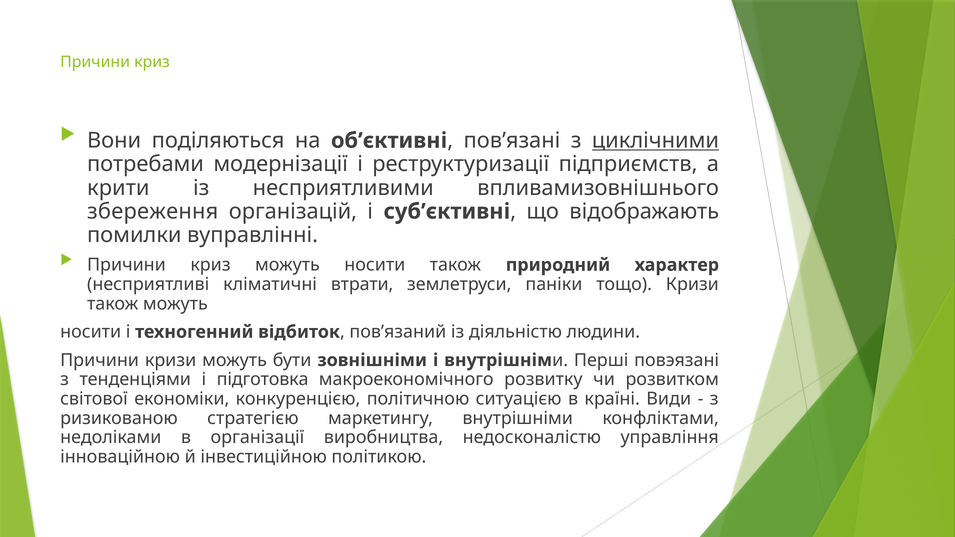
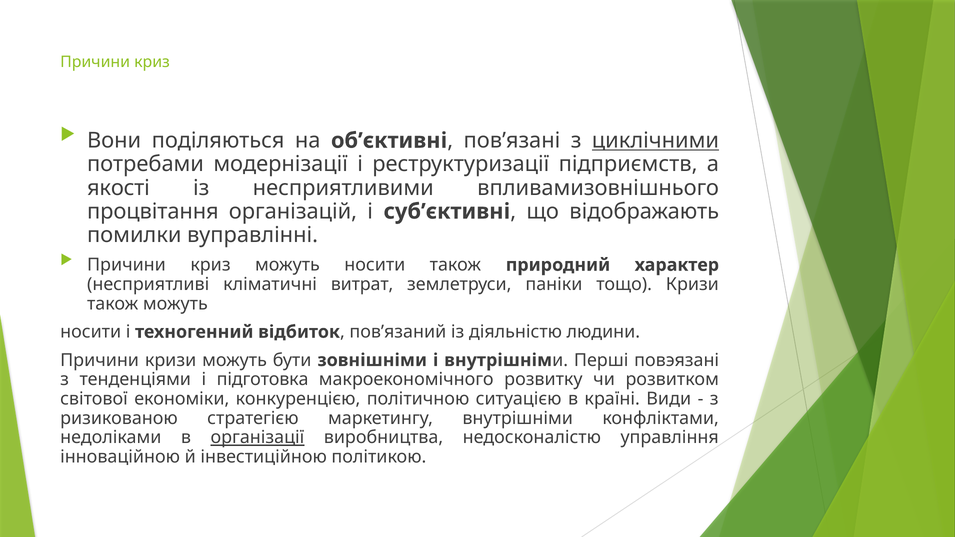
крити: крити -> якості (118, 188)
збереження: збереження -> процвітання (153, 212)
втрати: втрати -> витрат (362, 284)
організації underline: none -> present (257, 438)
